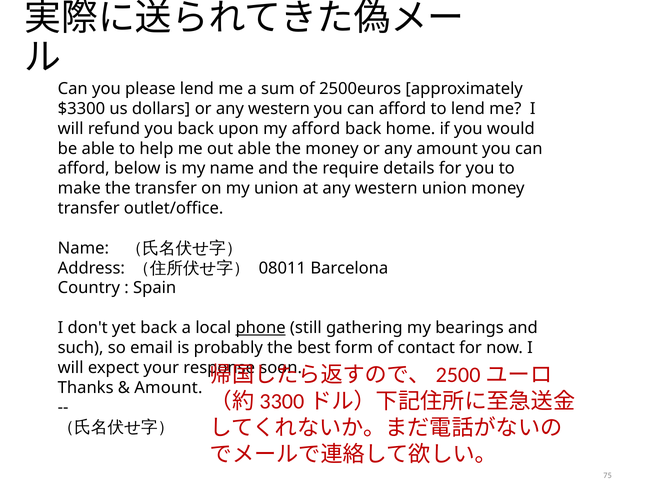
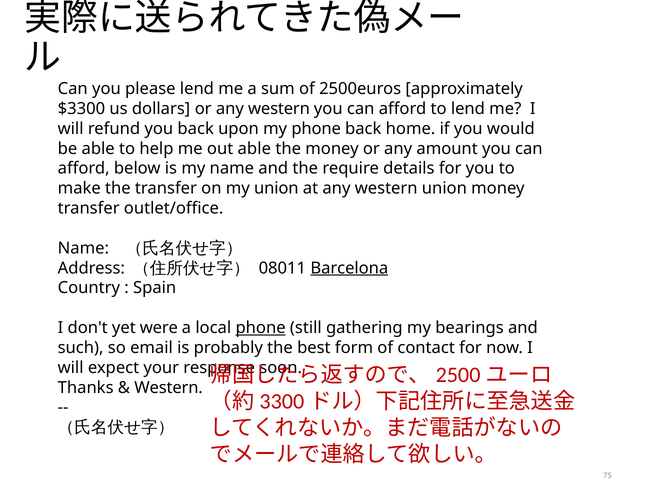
my afford: afford -> phone (316, 129)
Barcelona underline: none -> present (349, 268)
yet back: back -> were (159, 328)
Amount: Amount -> Western (169, 388)
